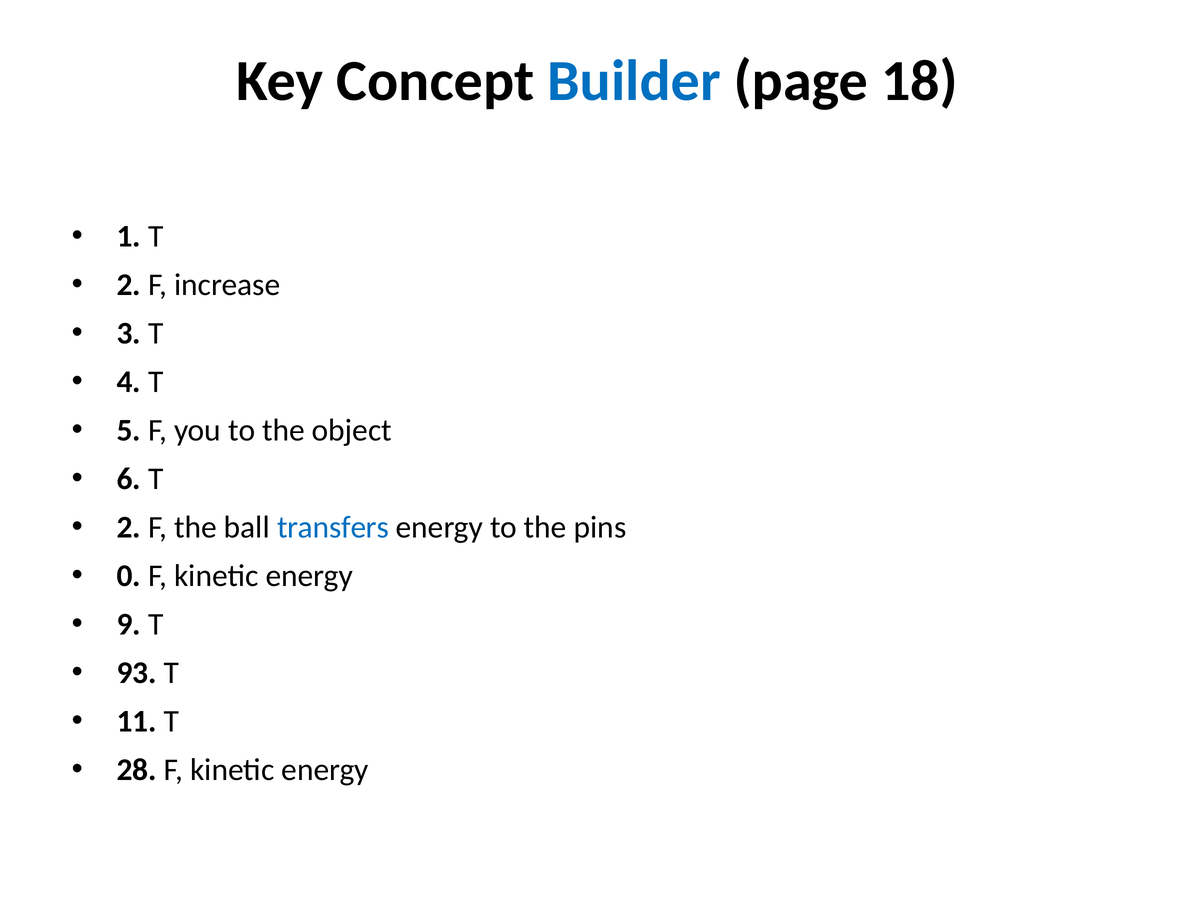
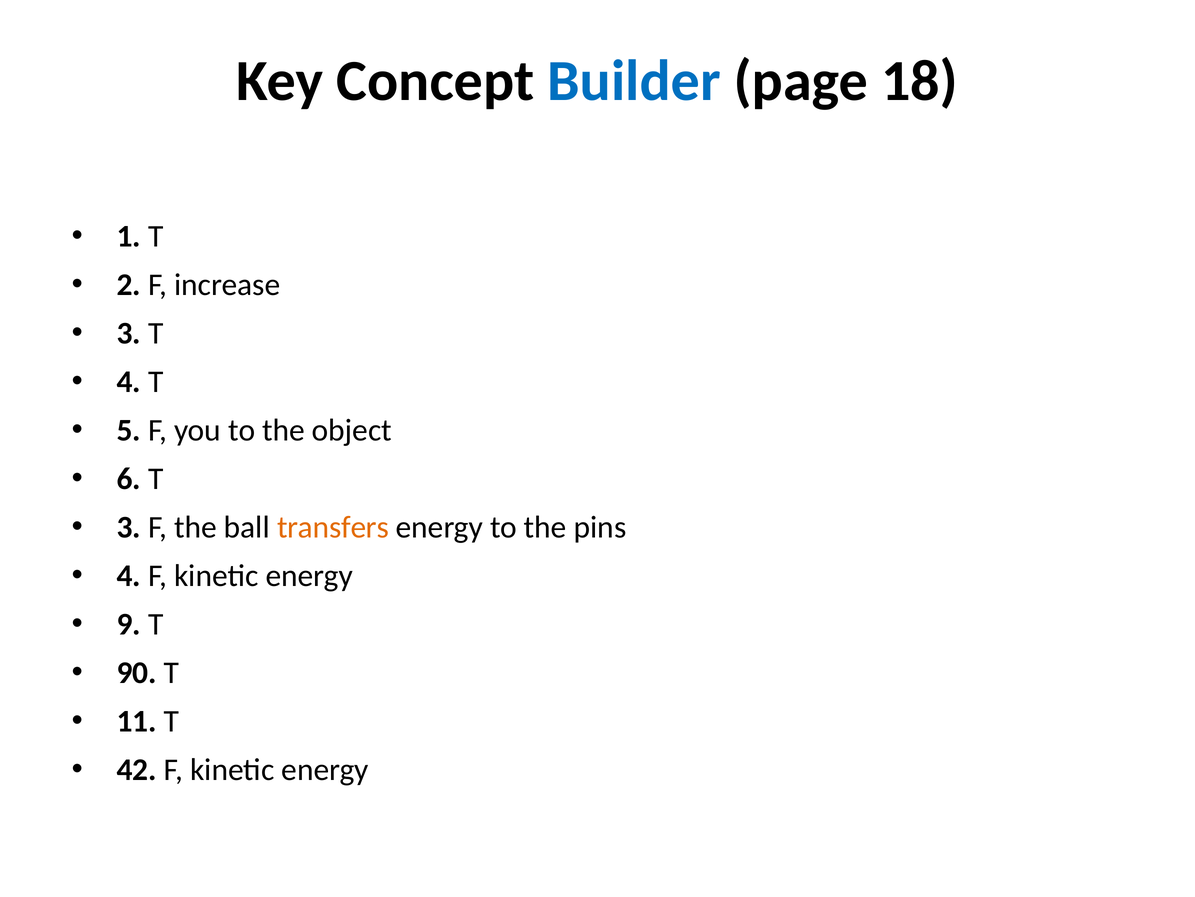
2: 2 -> 3 (129, 527)
transfers colour: blue -> orange (333, 527)
0: 0 -> 4 (129, 575)
93: 93 -> 90 (137, 672)
28: 28 -> 42 (137, 769)
